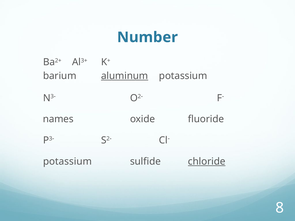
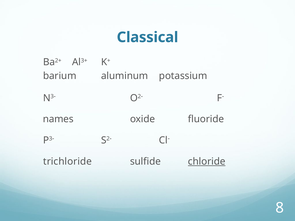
Number: Number -> Classical (148, 37)
aluminum underline: present -> none (125, 76)
potassium: potassium -> trichloride (67, 162)
